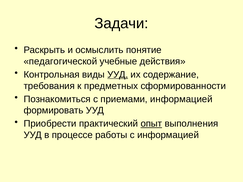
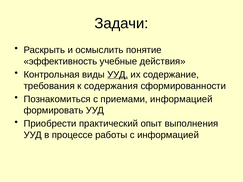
педагогической: педагогической -> эффективность (60, 61)
предметных: предметных -> содержания (111, 86)
опыт underline: present -> none (151, 124)
